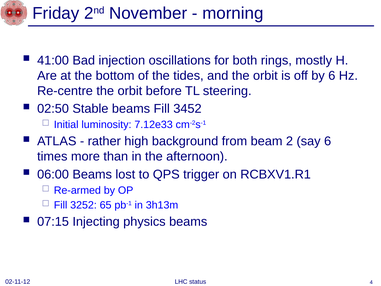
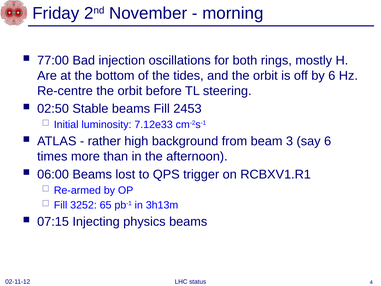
41:00: 41:00 -> 77:00 (53, 60)
3452: 3452 -> 2453 (187, 109)
2: 2 -> 3 (289, 141)
